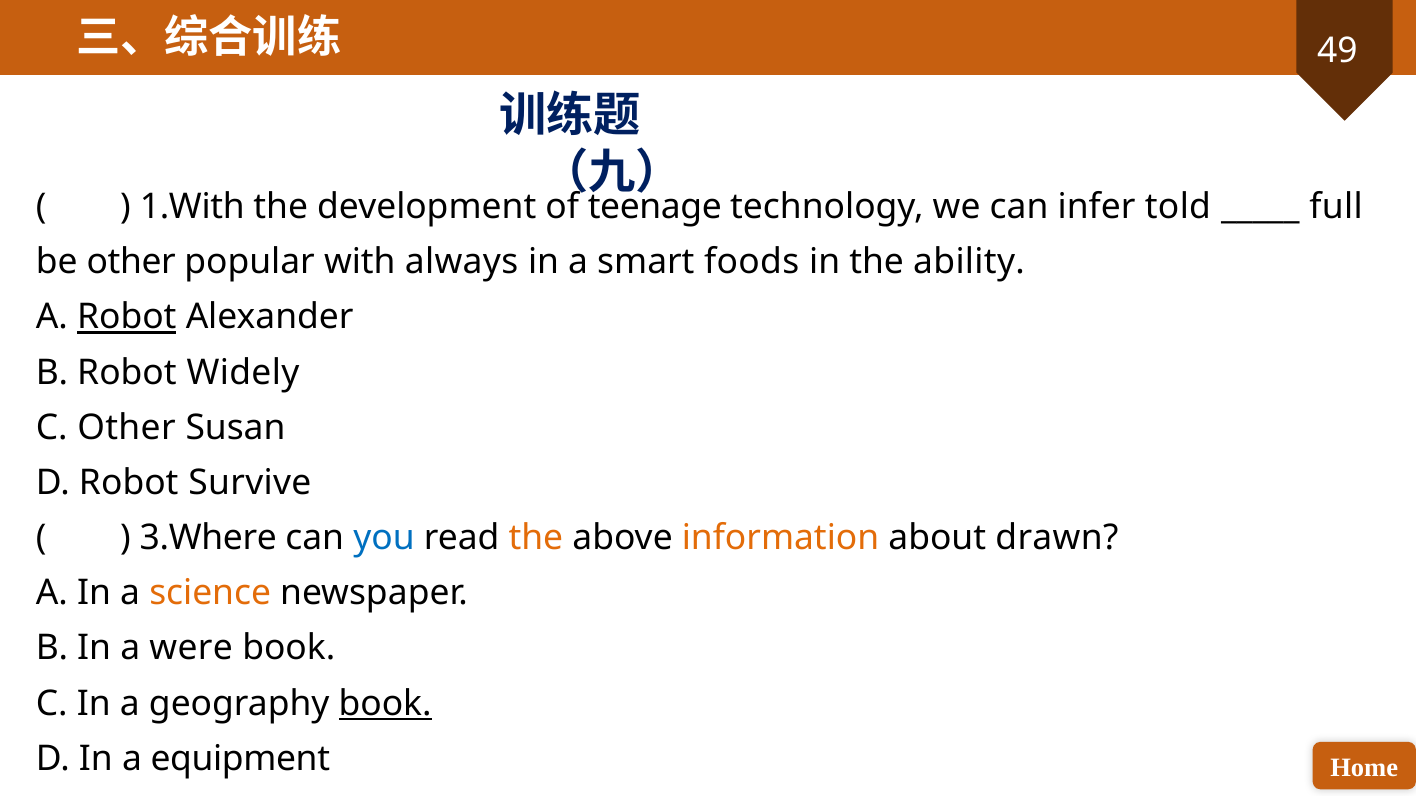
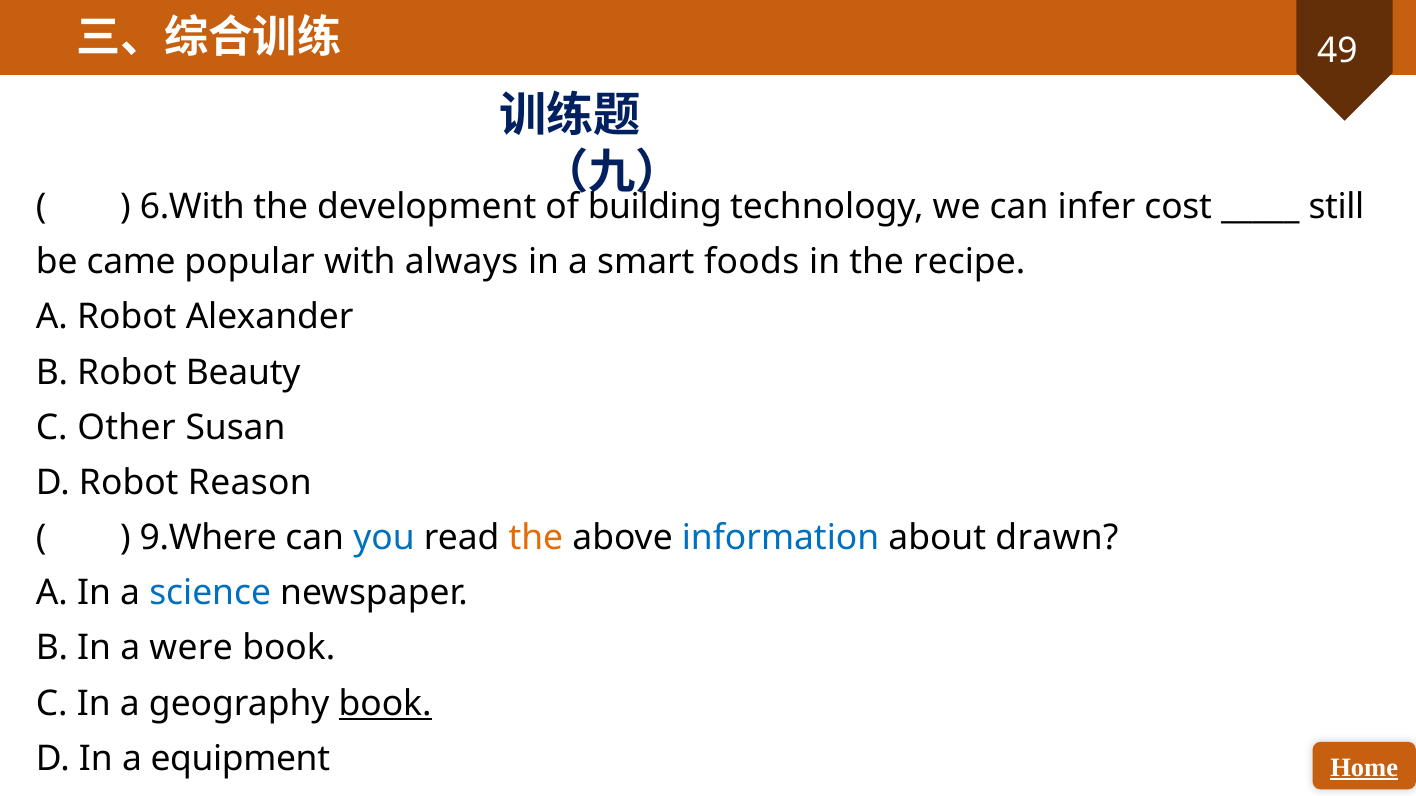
1.With: 1.With -> 6.With (192, 207)
teenage: teenage -> building (655, 207)
told: told -> cost (1178, 207)
full: full -> still (1336, 207)
be other: other -> came (131, 262)
ability: ability -> recipe (969, 262)
Robot underline: present -> none (127, 317)
Widely: Widely -> Beauty (243, 373)
Survive: Survive -> Reason (250, 483)
3.Where: 3.Where -> 9.Where (208, 538)
information colour: orange -> blue (781, 538)
science colour: orange -> blue (210, 593)
Home underline: none -> present (1364, 768)
